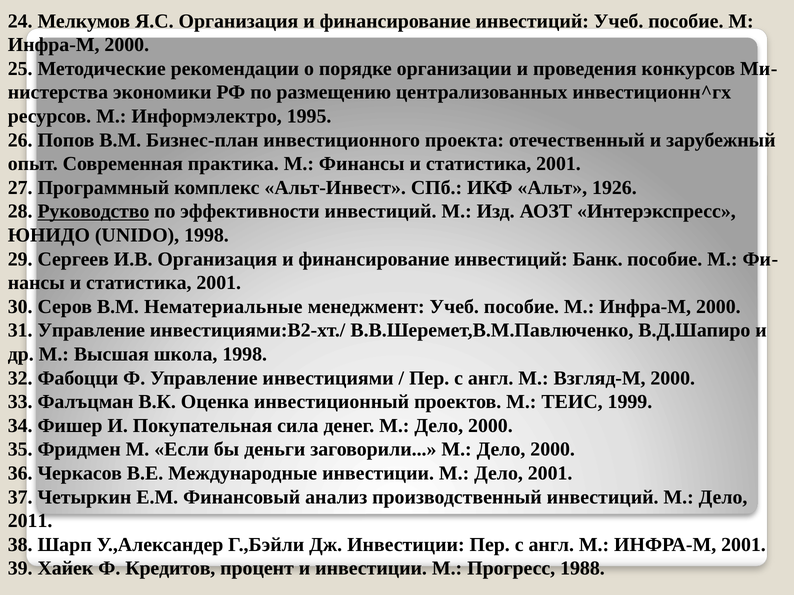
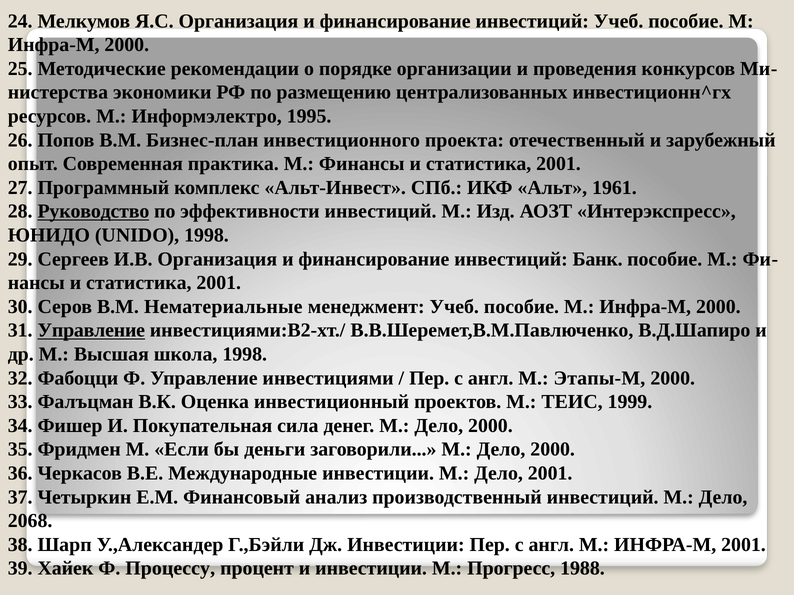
1926: 1926 -> 1961 (614, 188)
Управление underline: none -> present (91, 331)
Взгляд-М: Взгляд-М -> Этапы-М (599, 378)
2011: 2011 -> 2068 (30, 521)
Кредитов: Кредитов -> Процессу (170, 569)
